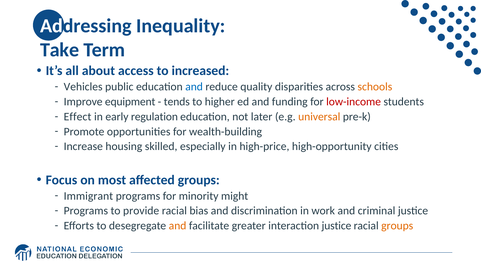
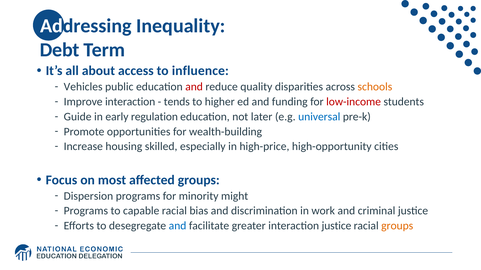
Take: Take -> Debt (60, 50)
increased: increased -> influence (200, 71)
and colour: blue -> red (194, 87)
Improve equipment: equipment -> interaction (130, 102)
Effect: Effect -> Guide (78, 117)
universal colour: orange -> blue (319, 117)
Immigrant: Immigrant -> Dispersion (88, 196)
provide: provide -> capable (141, 211)
and colour: orange -> blue (178, 226)
